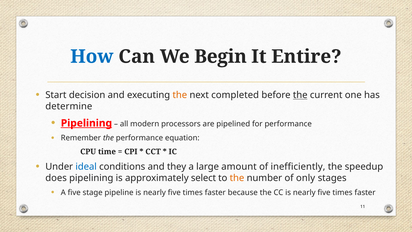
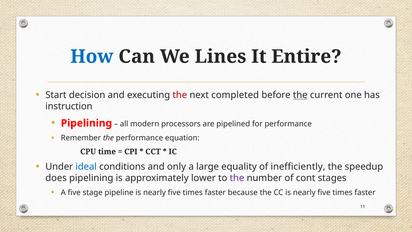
Begin: Begin -> Lines (220, 57)
the colour: orange -> red (180, 95)
determine: determine -> instruction (69, 106)
Pipelining underline: present -> none (86, 123)
they: they -> only (177, 167)
amount: amount -> equality (239, 167)
select: select -> lower (203, 178)
the colour: orange -> purple (237, 178)
only: only -> cont (306, 178)
